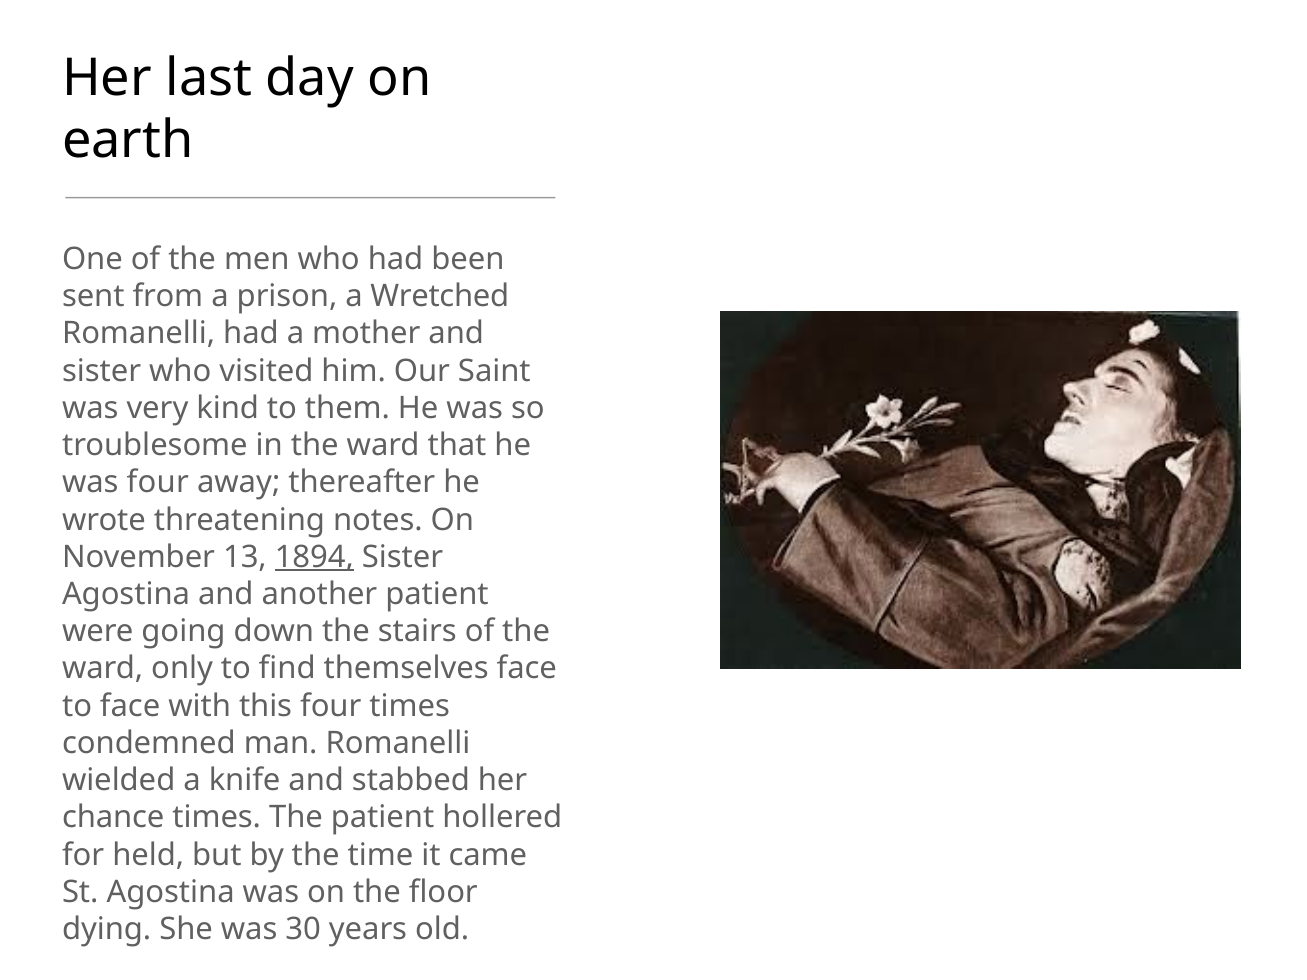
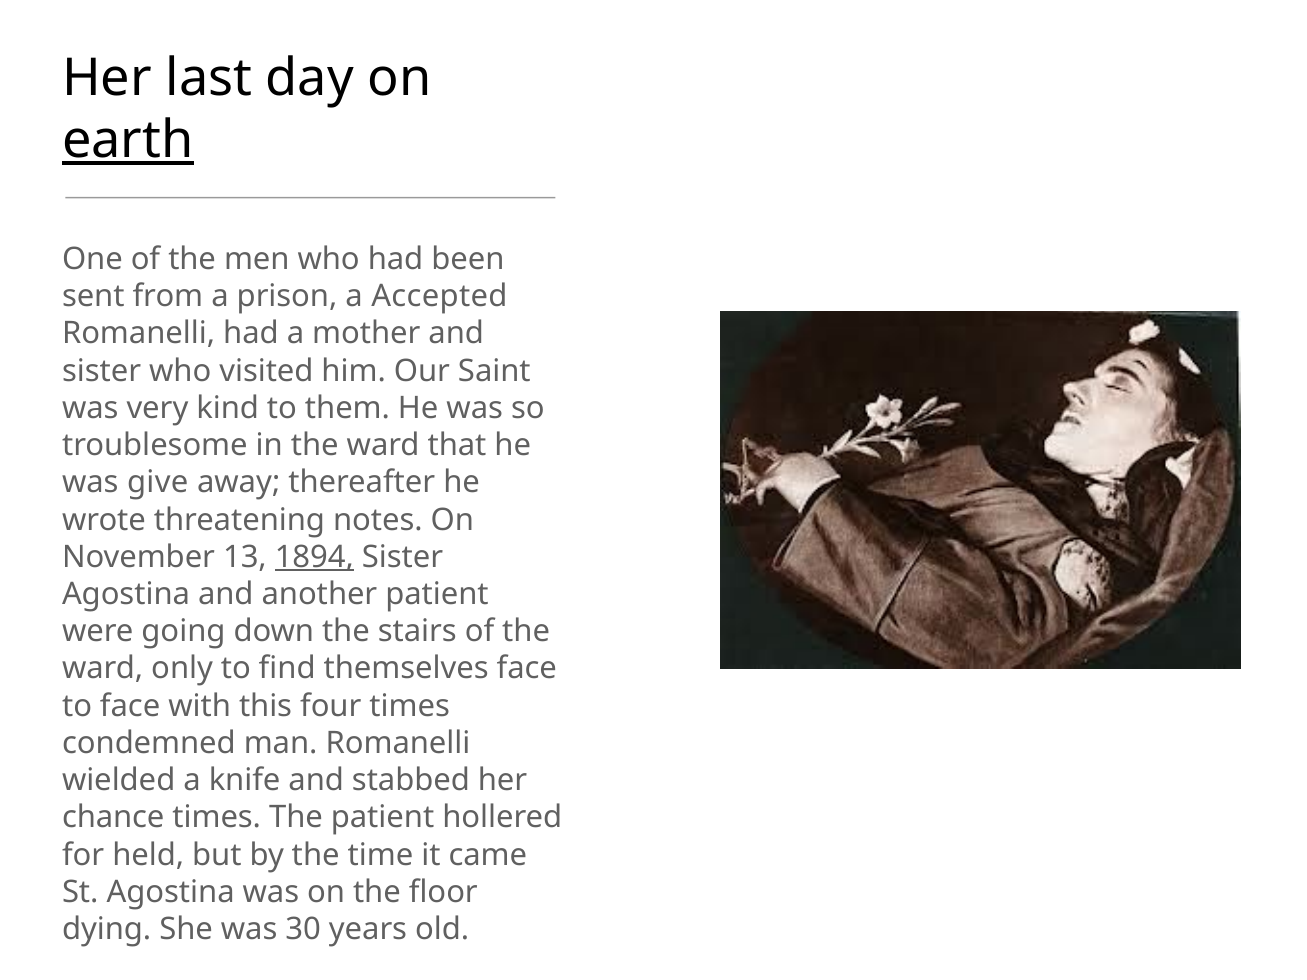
earth underline: none -> present (128, 141)
Wretched: Wretched -> Accepted (439, 297)
was four: four -> give (158, 483)
